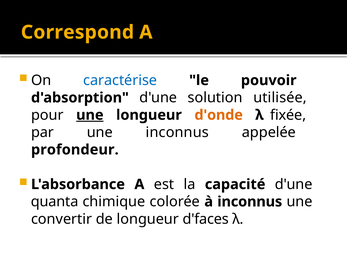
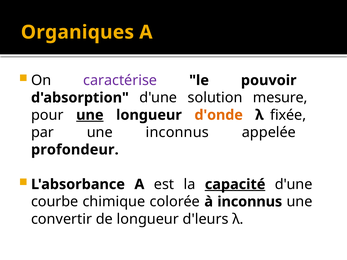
Correspond: Correspond -> Organiques (77, 32)
caractérise colour: blue -> purple (120, 80)
utilisée: utilisée -> mesure (280, 98)
capacité underline: none -> present (235, 185)
quanta: quanta -> courbe (55, 202)
d'faces: d'faces -> d'leurs (206, 219)
